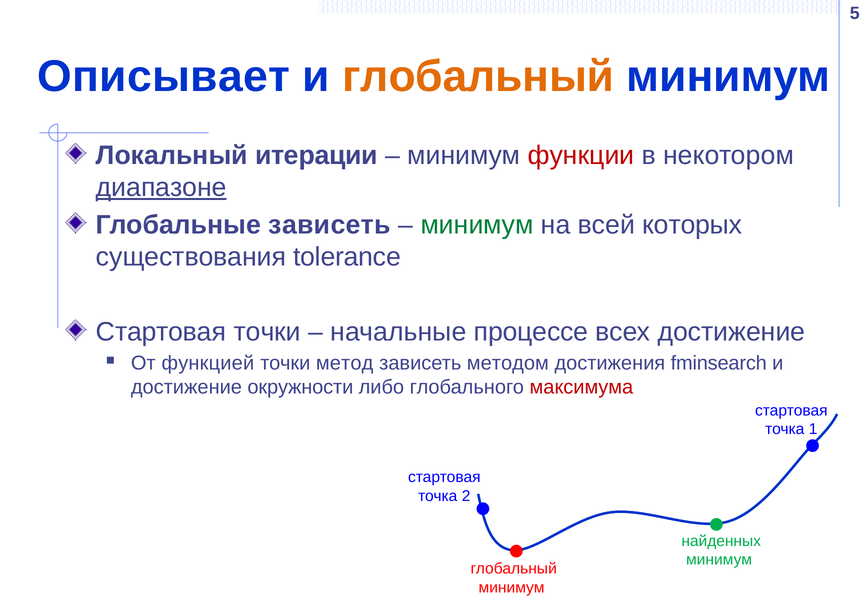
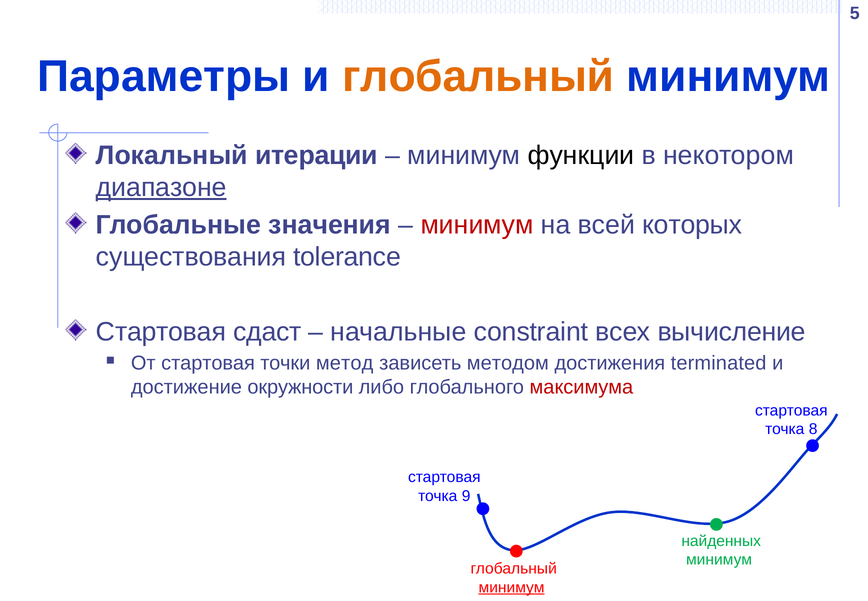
Описывает: Описывает -> Параметры (164, 77)
функции colour: red -> black (581, 155)
Глобальные зависеть: зависеть -> значения (330, 225)
минимум colour: green -> red (477, 225)
Стартовая точки: точки -> сдаст (267, 332)
процессе: процессе -> constraint (531, 332)
всех достижение: достижение -> вычисление (732, 332)
От функцией: функцией -> стартовая (208, 363)
fminsearch: fminsearch -> terminated (719, 363)
1: 1 -> 8 (813, 429)
2: 2 -> 9 (466, 496)
минимум underline: none -> present (512, 587)
